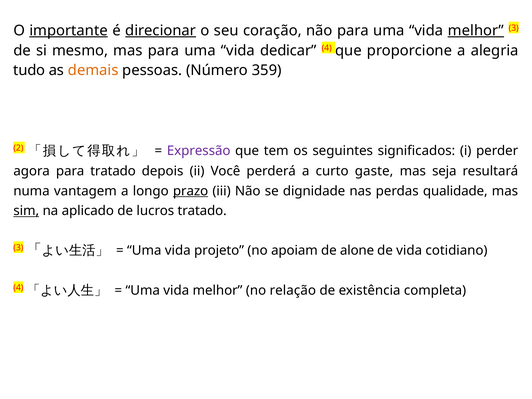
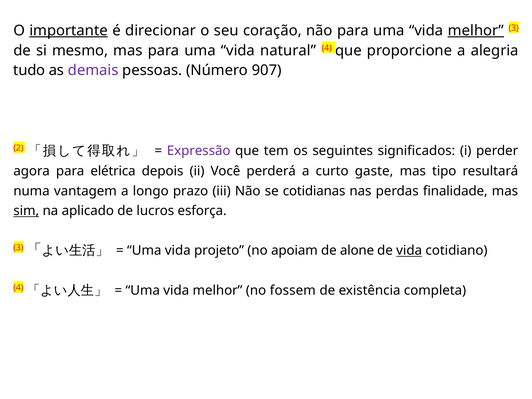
direcionar underline: present -> none (161, 30)
dedicar: dedicar -> natural (288, 50)
demais colour: orange -> purple (93, 70)
359: 359 -> 907 (267, 70)
para tratado: tratado -> elétrica (113, 171)
seja: seja -> tipo (444, 171)
prazo underline: present -> none (191, 191)
dignidade: dignidade -> cotidianas (314, 191)
qualidade: qualidade -> finalidade (455, 191)
lucros tratado: tratado -> esforça (202, 211)
vida underline: none -> present (409, 251)
relação: relação -> fossem (293, 290)
